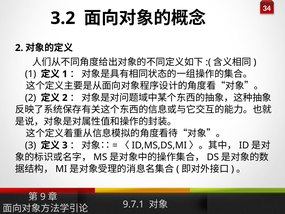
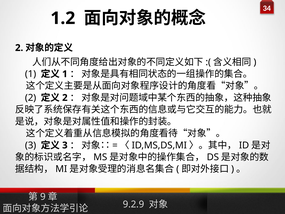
3.2: 3.2 -> 1.2 (63, 18)
9.7.1: 9.7.1 -> 9.2.9 (133, 204)
